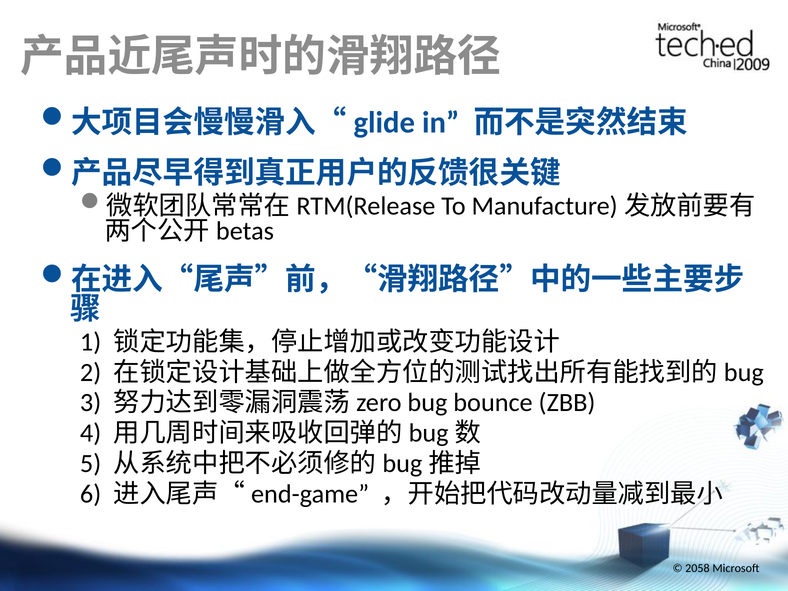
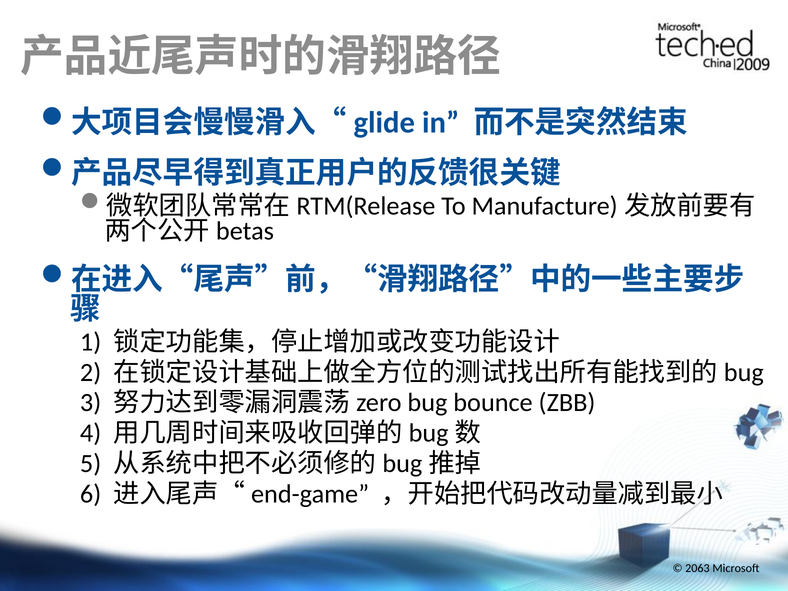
2058: 2058 -> 2063 (697, 568)
